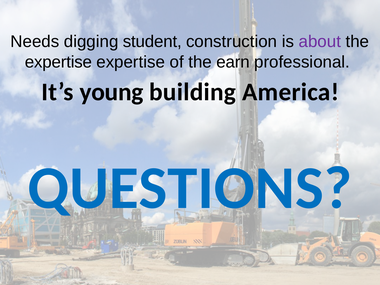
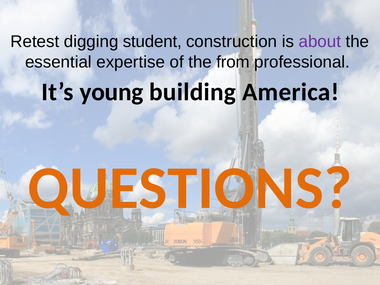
Needs: Needs -> Retest (35, 42)
expertise: expertise -> essential (58, 62)
earn: earn -> from (233, 62)
QUESTIONS colour: blue -> orange (190, 188)
